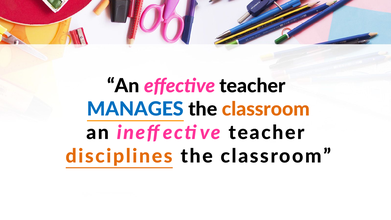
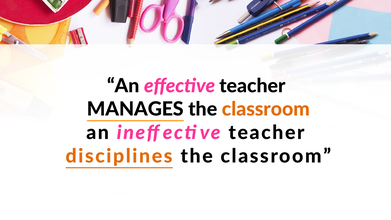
MANAGES colour: blue -> black (135, 109)
